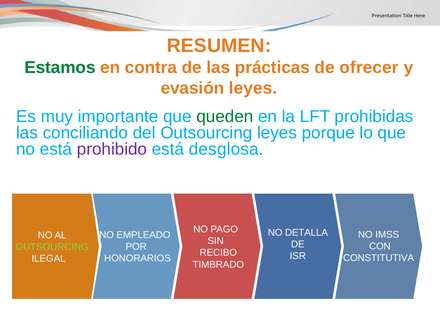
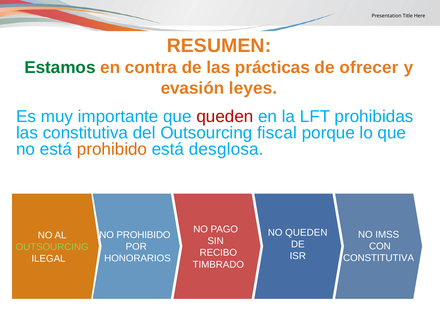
queden colour: green -> red (225, 116)
las conciliando: conciliando -> constitutiva (85, 133)
Outsourcing leyes: leyes -> fiscal (277, 133)
prohibido colour: purple -> orange (112, 149)
NO DETALLA: DETALLA -> QUEDEN (306, 233)
NO EMPLEADO: EMPLEADO -> PROHIBIDO (143, 235)
